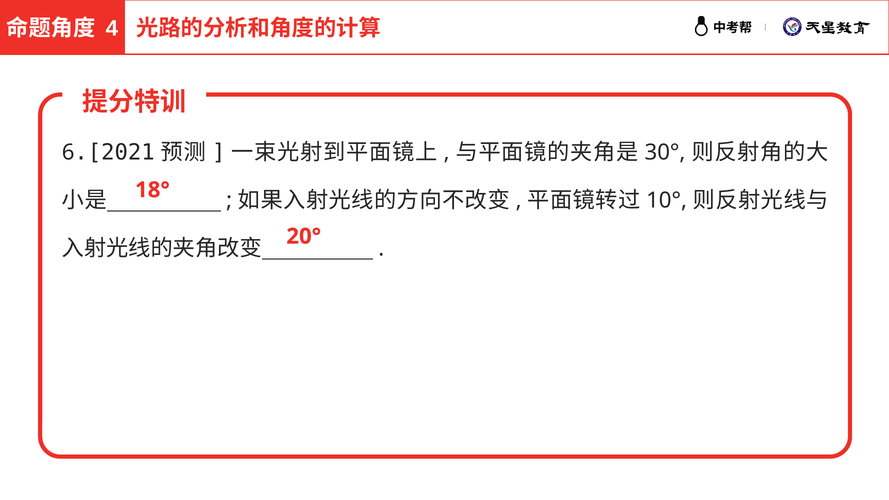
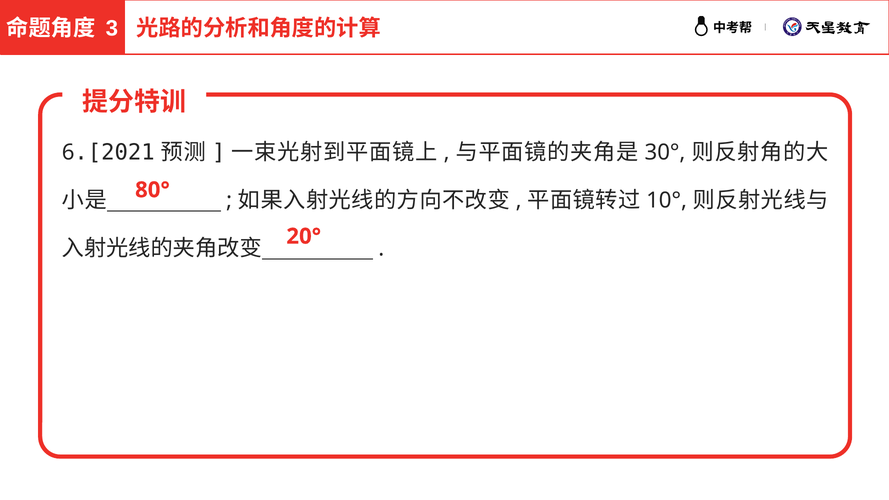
4: 4 -> 3 (112, 29)
18°: 18° -> 80° (152, 190)
